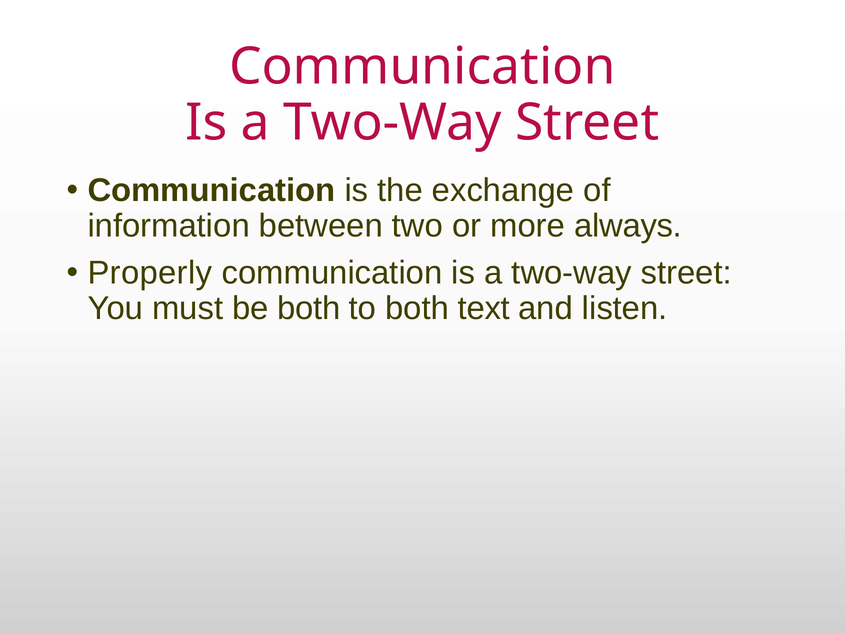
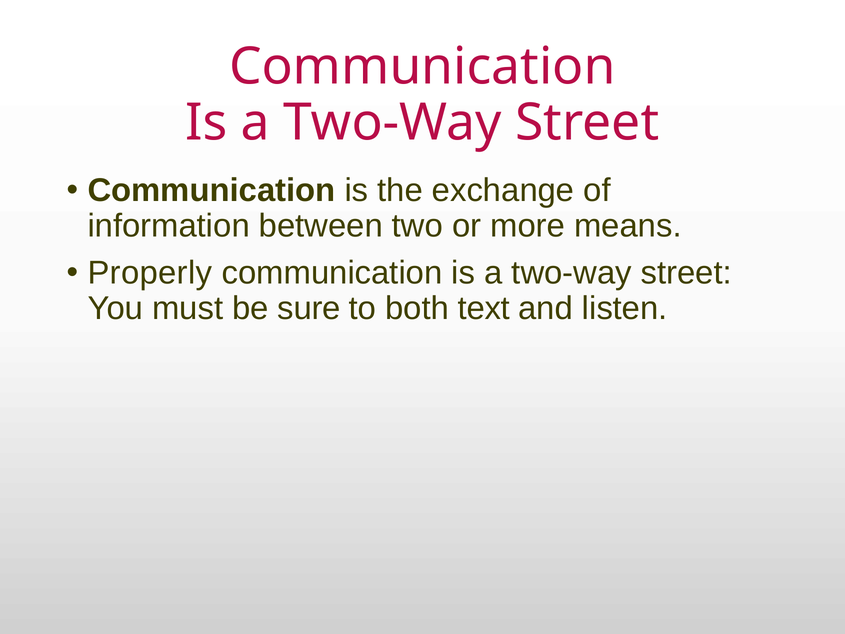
always: always -> means (628, 226)
be both: both -> sure (309, 308)
